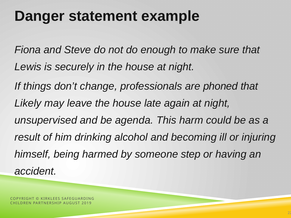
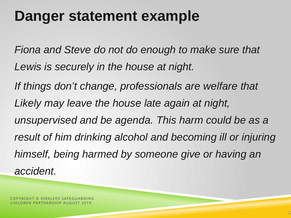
phoned: phoned -> welfare (220, 86)
step: step -> give (191, 154)
